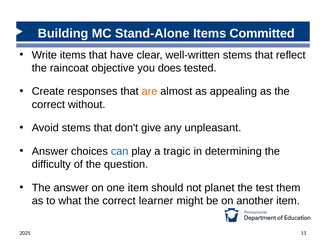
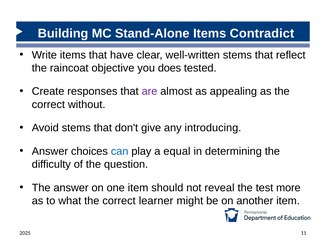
Committed: Committed -> Contradict (262, 33)
are colour: orange -> purple (149, 92)
unpleasant: unpleasant -> introducing (213, 128)
tragic: tragic -> equal (177, 152)
planet: planet -> reveal (219, 188)
them: them -> more (288, 188)
